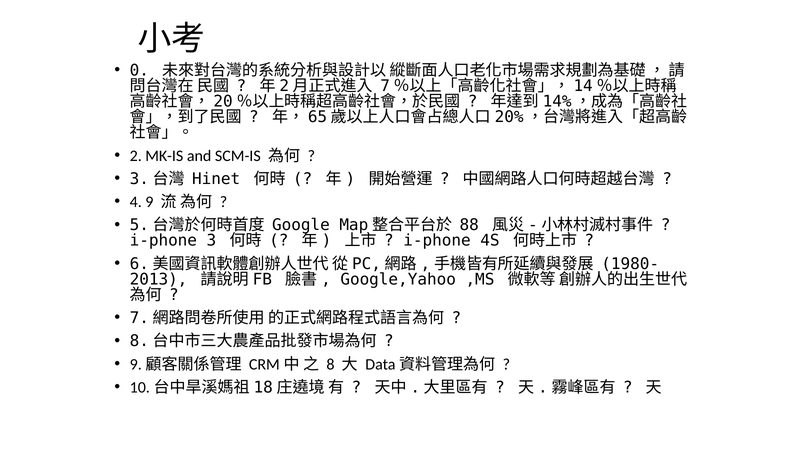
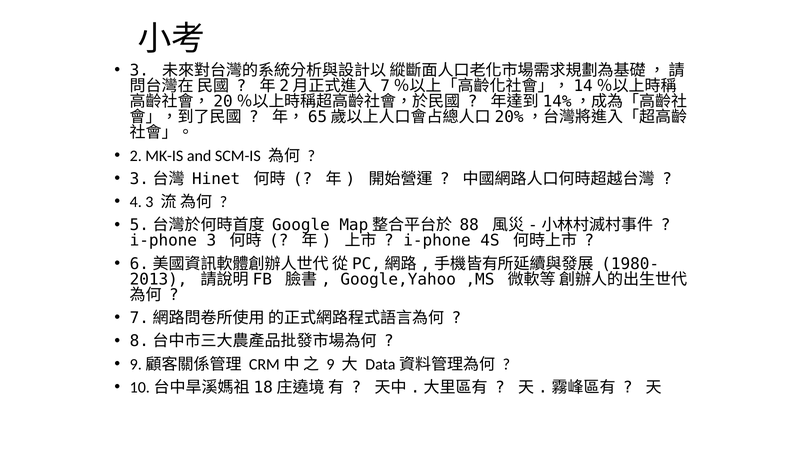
0: 0 -> 3 (139, 71)
4 9: 9 -> 3 (149, 202)
8: 8 -> 9 (331, 365)
